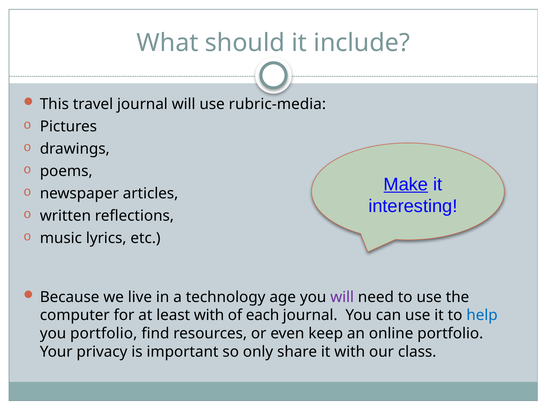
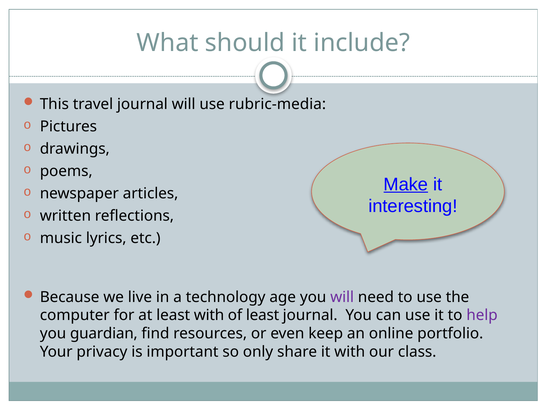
of each: each -> least (263, 315)
help colour: blue -> purple (482, 315)
you portfolio: portfolio -> guardian (104, 334)
